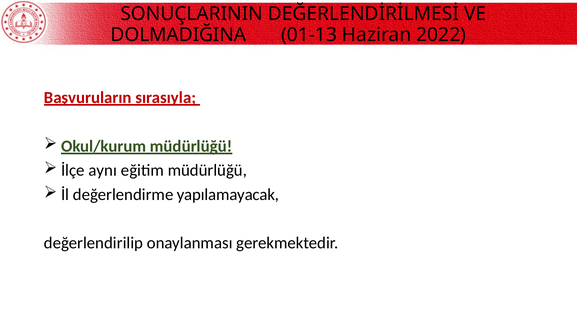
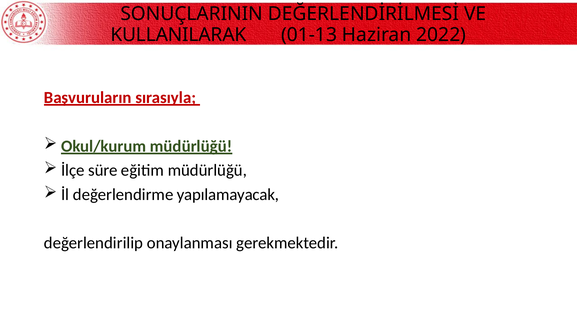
DOLMADIĞINA: DOLMADIĞINA -> KULLANILARAK (178, 35)
aynı: aynı -> süre (103, 170)
